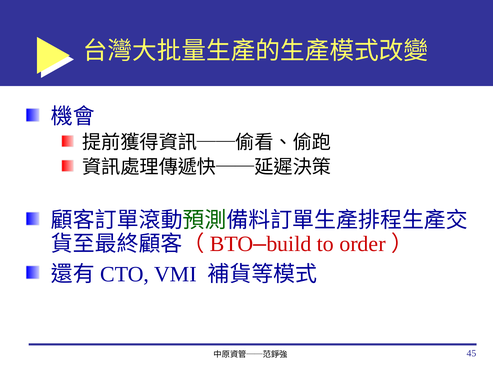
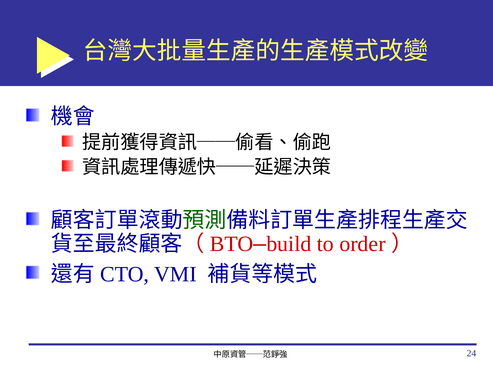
45: 45 -> 24 (471, 354)
